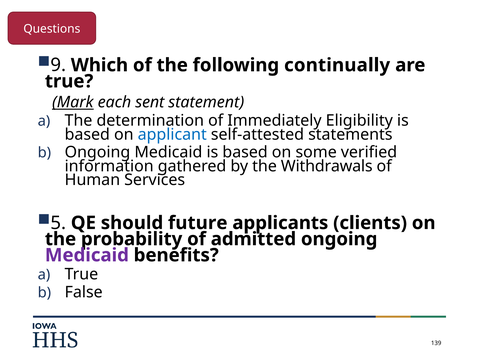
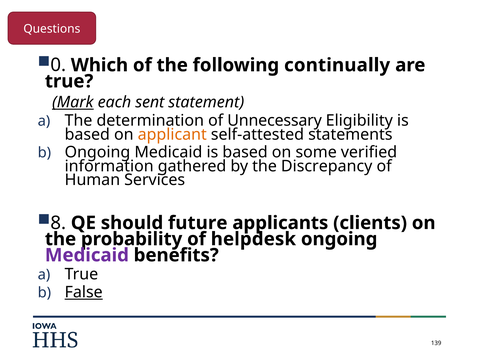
9: 9 -> 0 (58, 65)
Immediately: Immediately -> Unnecessary (275, 120)
applicant colour: blue -> orange (172, 134)
Withdrawals: Withdrawals -> Discrepancy (327, 166)
5: 5 -> 8 (58, 222)
admitted: admitted -> helpdesk (253, 239)
False underline: none -> present (84, 292)
